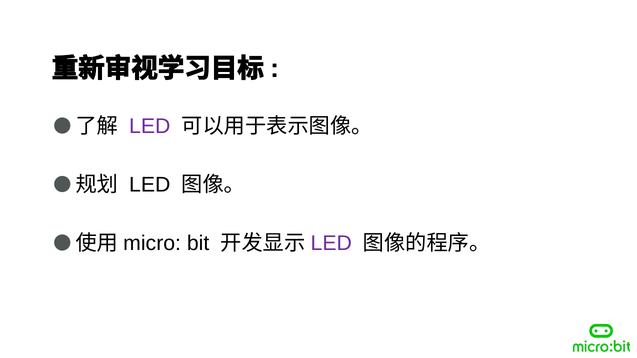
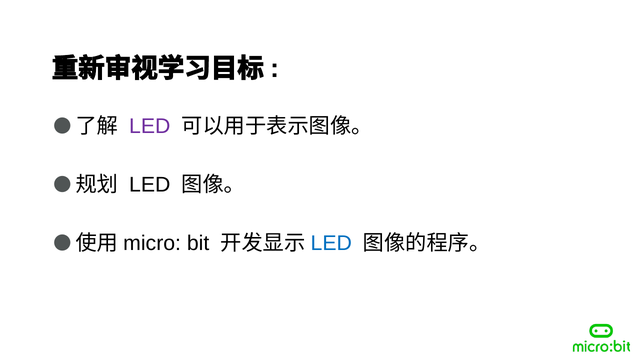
LED colour: purple -> blue (331, 243)
